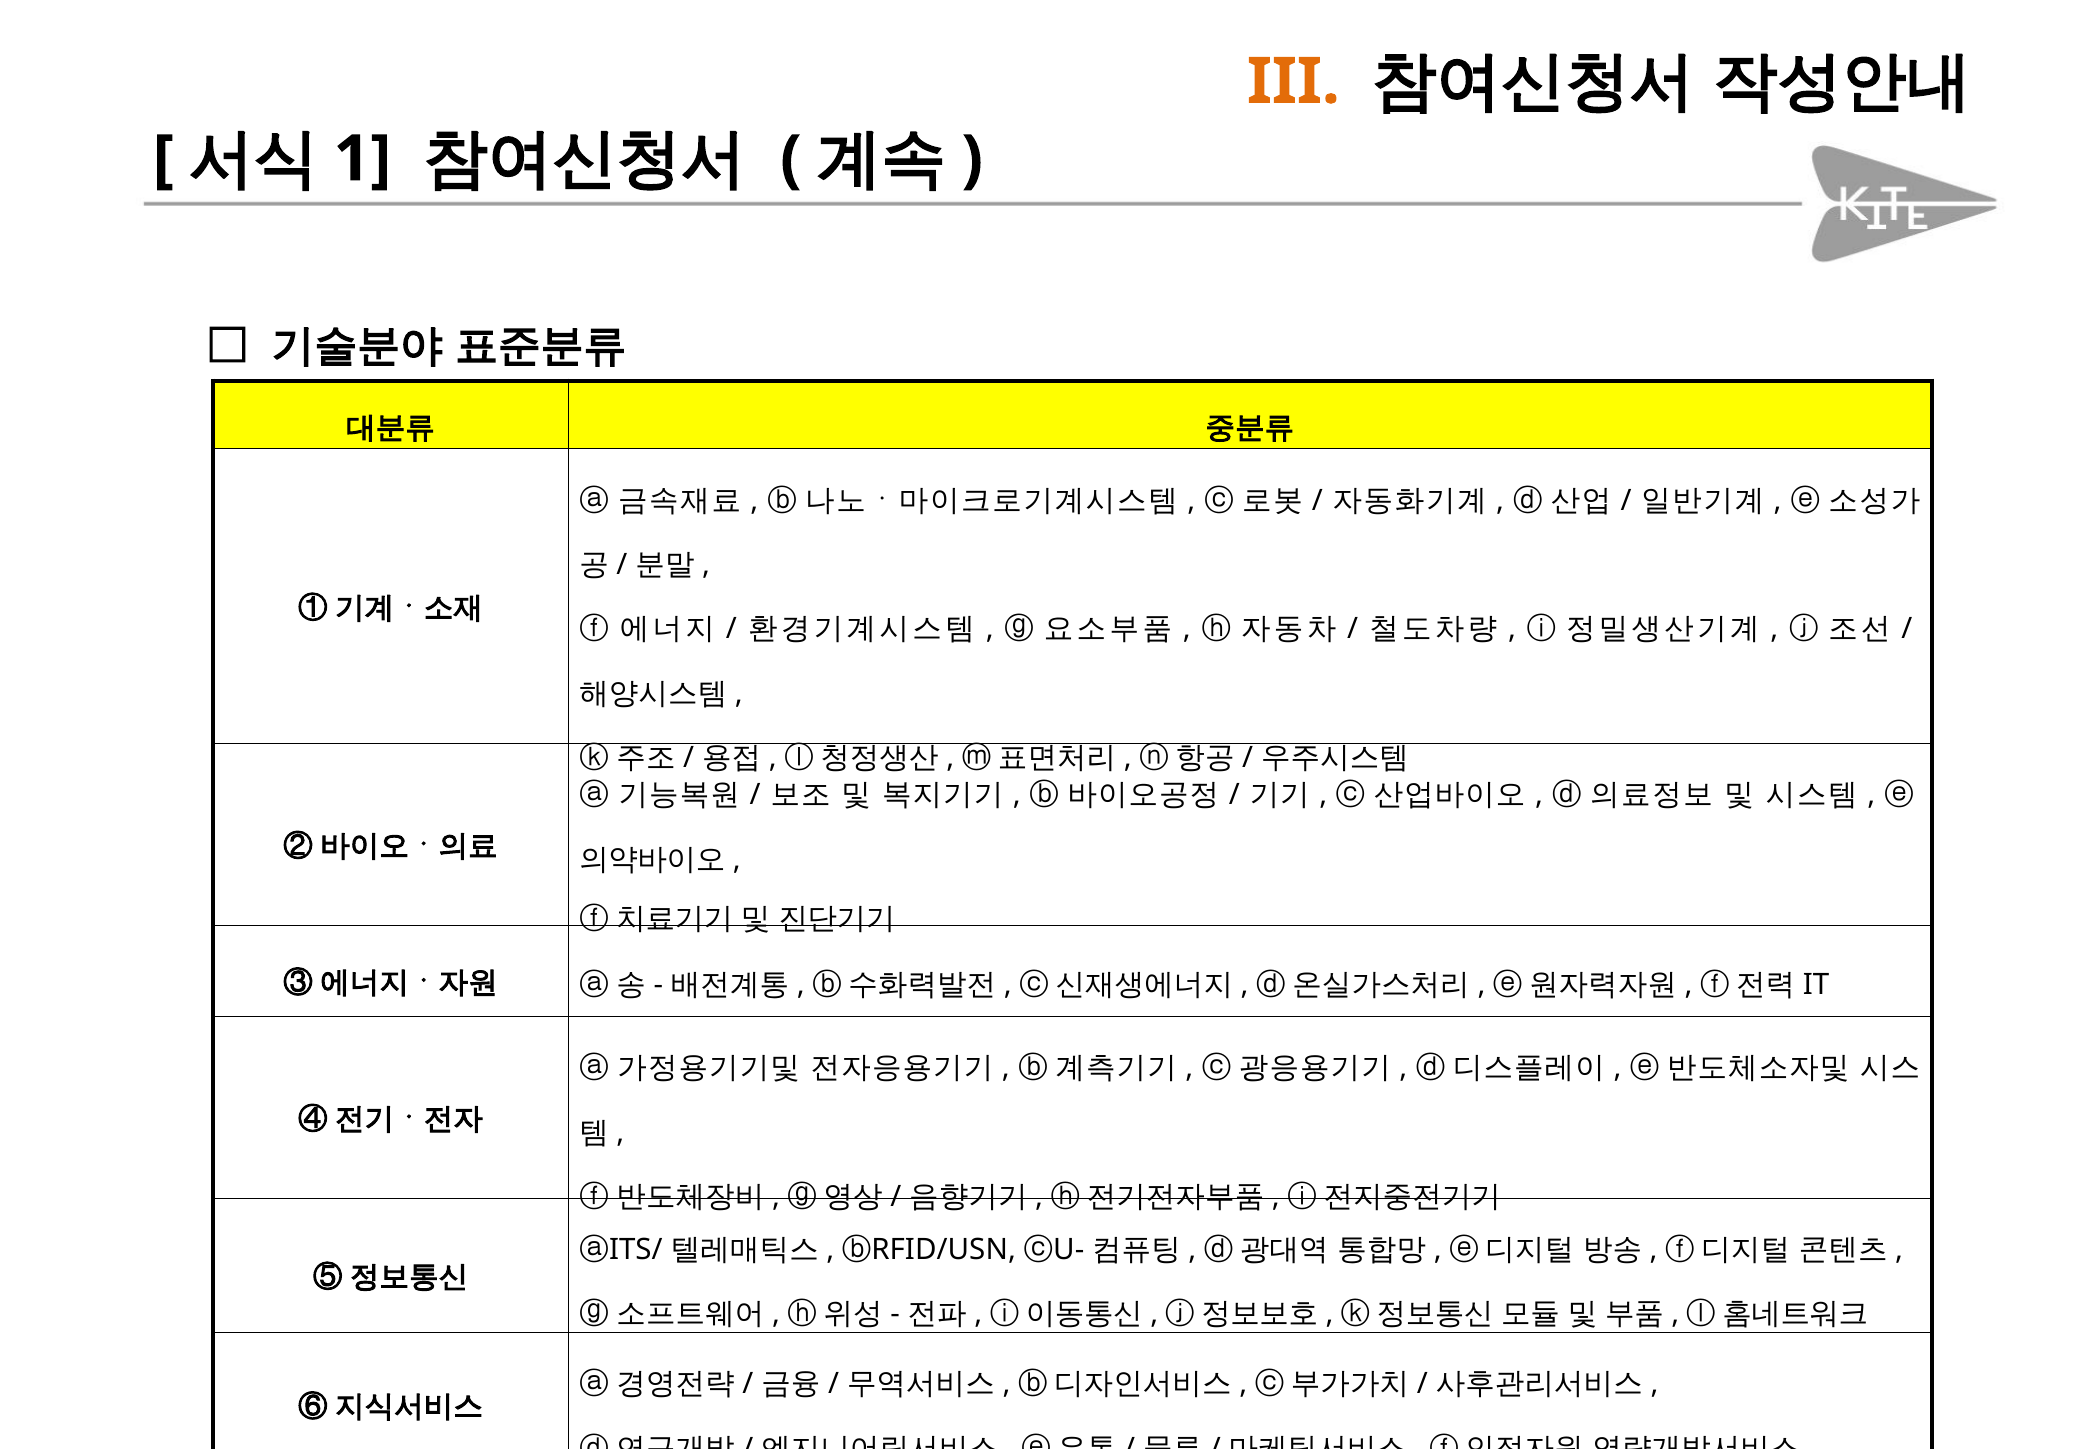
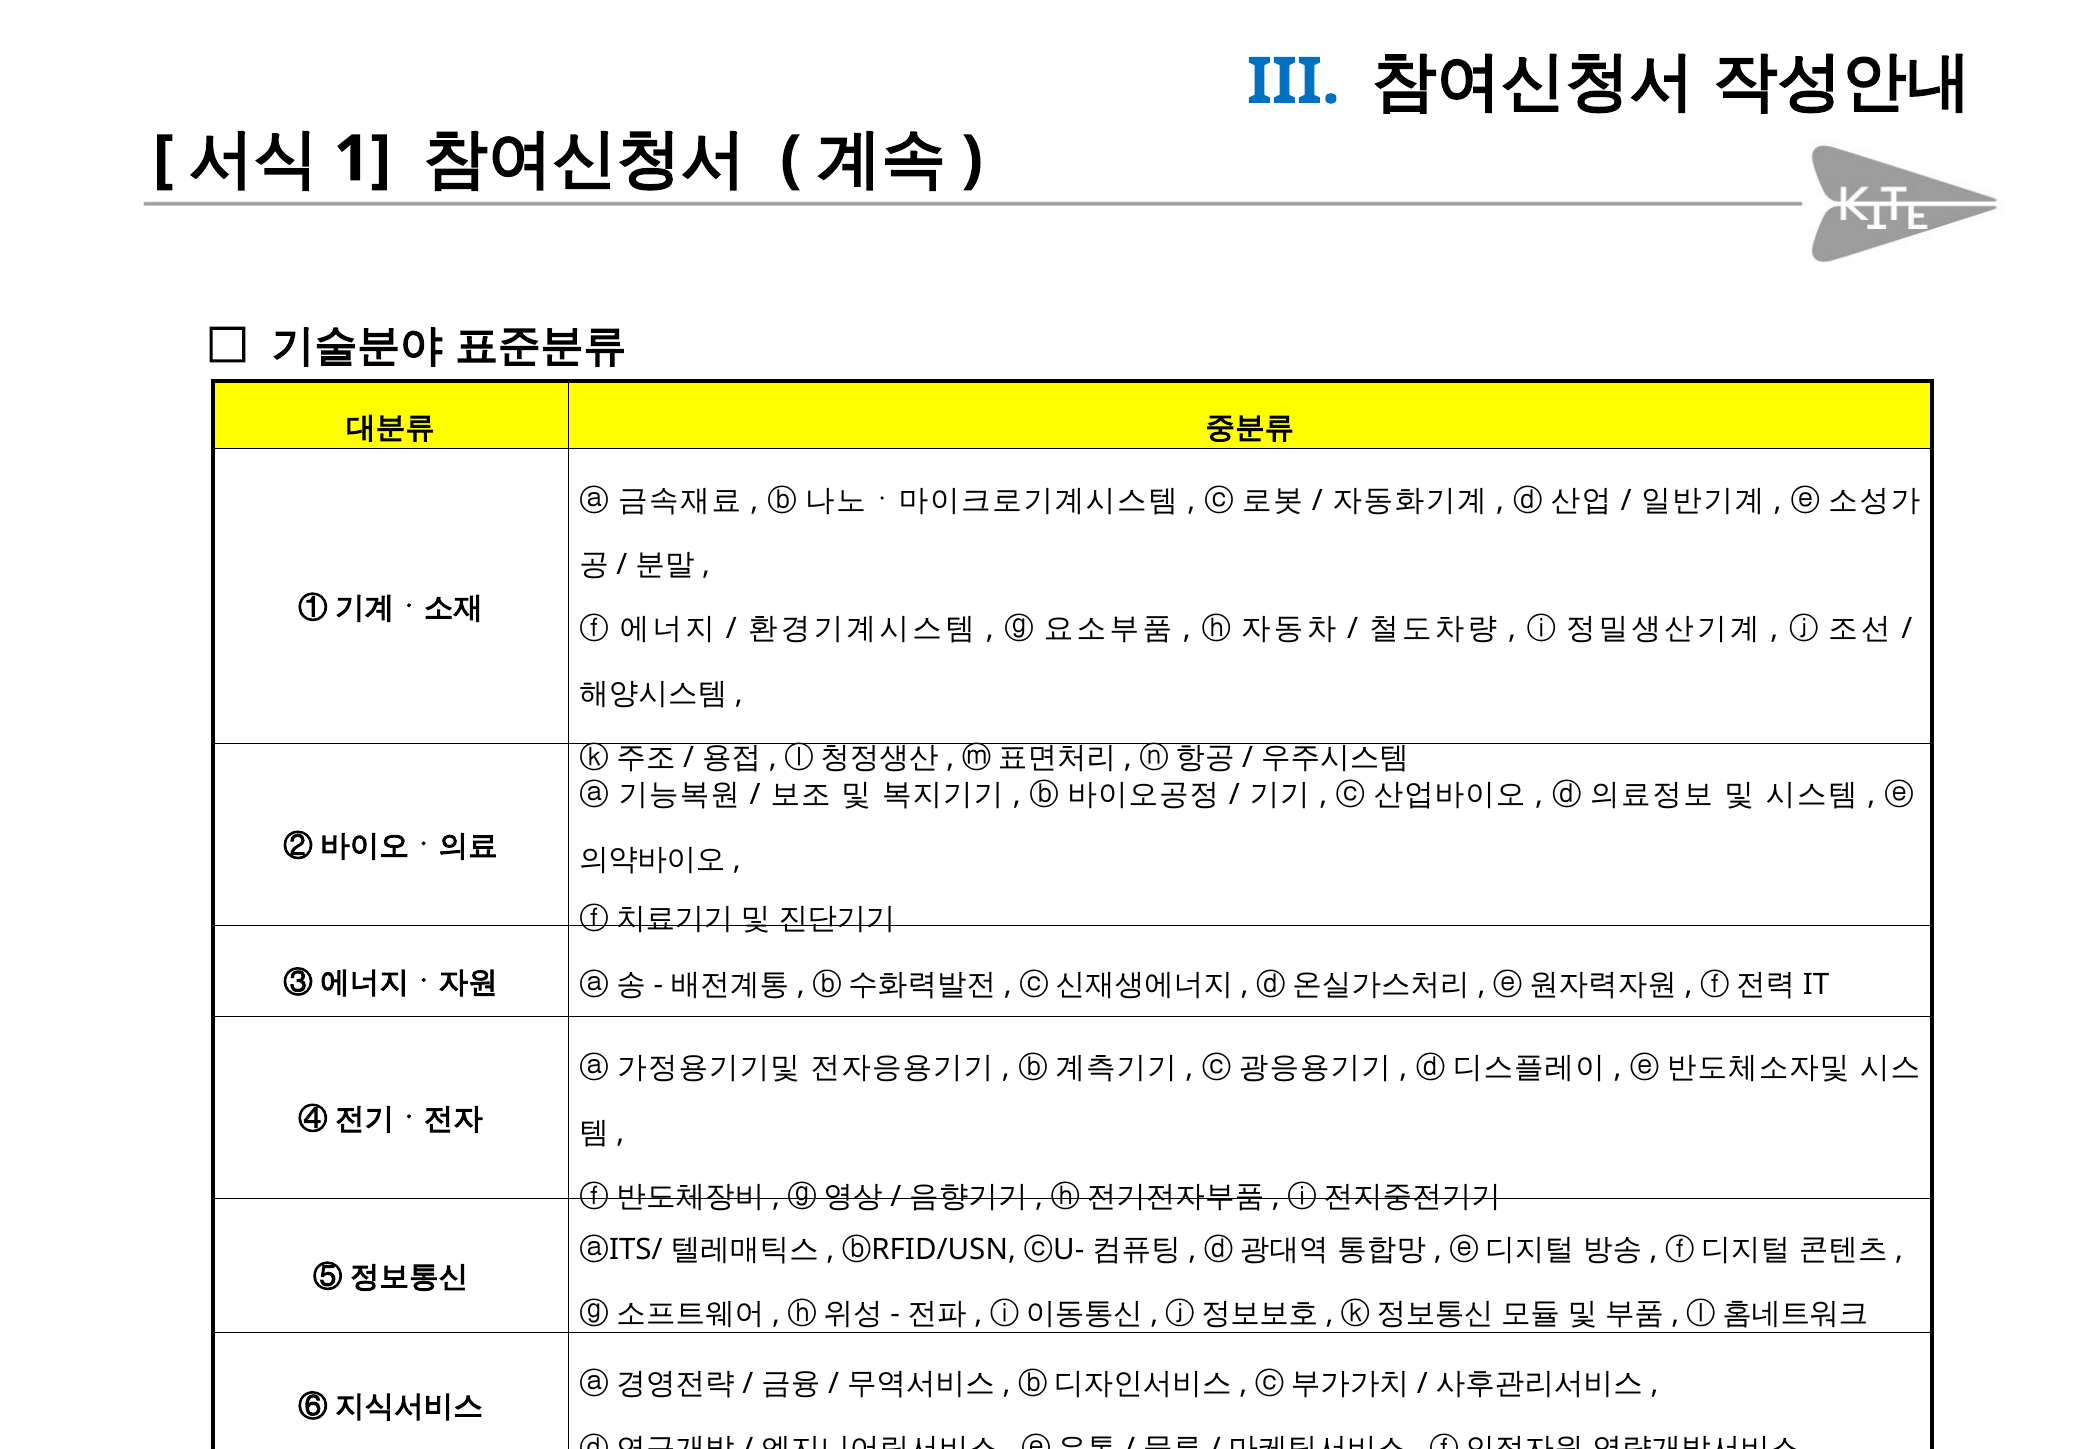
III colour: orange -> blue (1293, 82)
